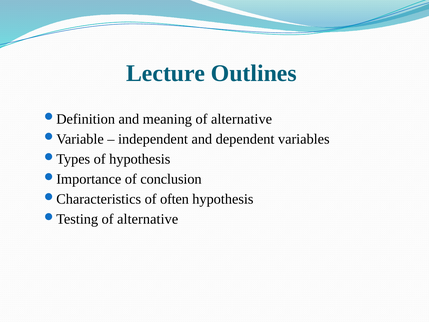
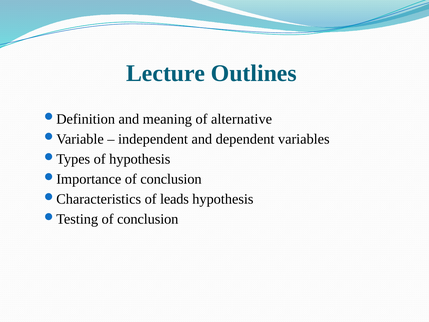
often: often -> leads (174, 199)
alternative: alternative -> conclusion (148, 219)
